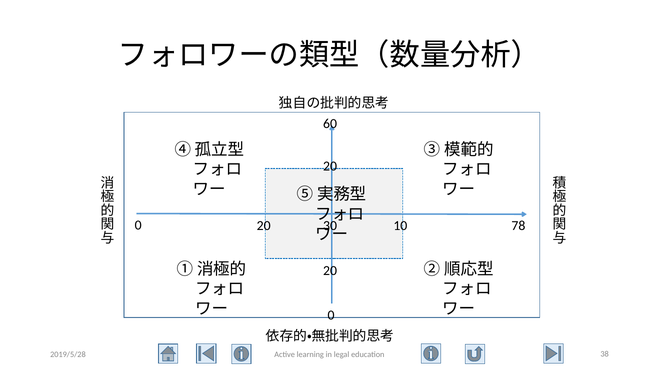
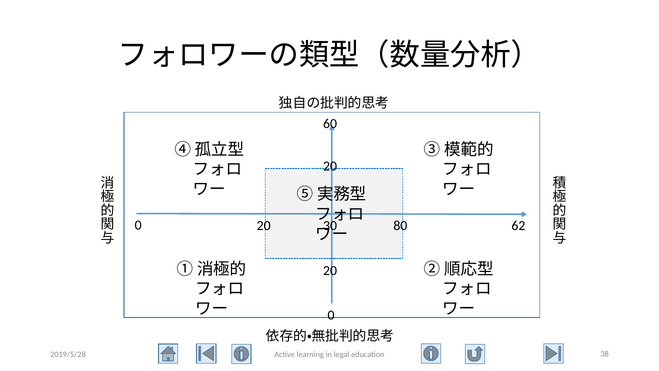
10: 10 -> 80 (400, 226)
78: 78 -> 62 (518, 226)
